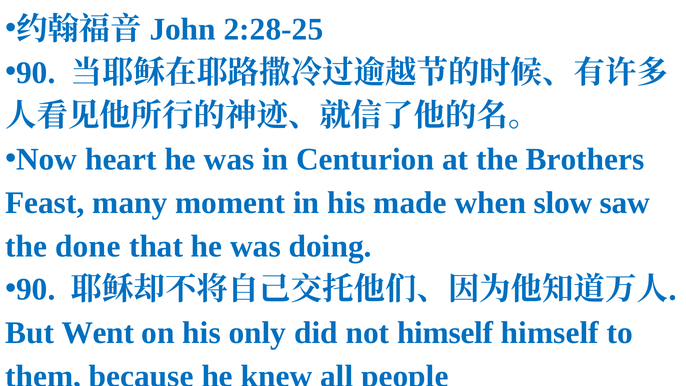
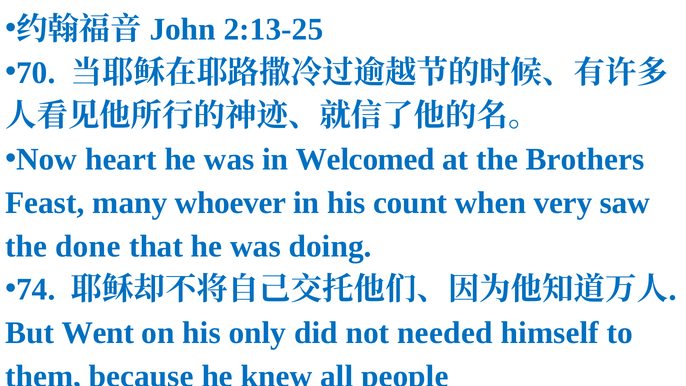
2:28-25: 2:28-25 -> 2:13-25 (273, 29)
90: 90 -> 70 (36, 73)
Centurion: Centurion -> Welcomed (365, 159)
moment: moment -> whoever (230, 203)
made: made -> count (410, 203)
slow: slow -> very (563, 203)
90: 90 -> 74 (36, 289)
not himself: himself -> needed (445, 333)
